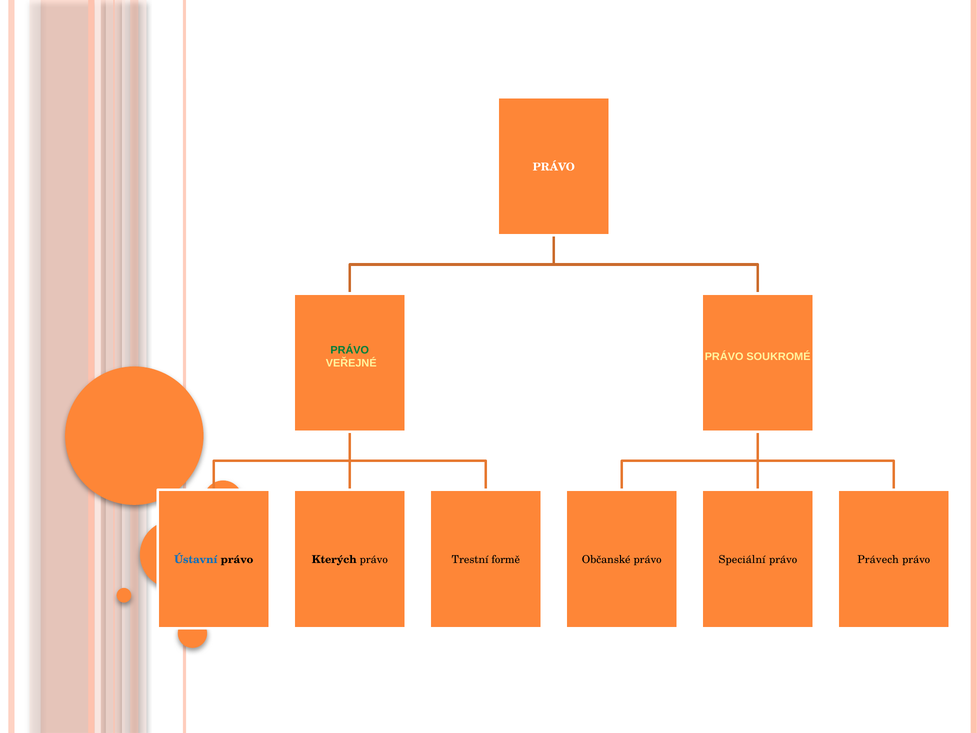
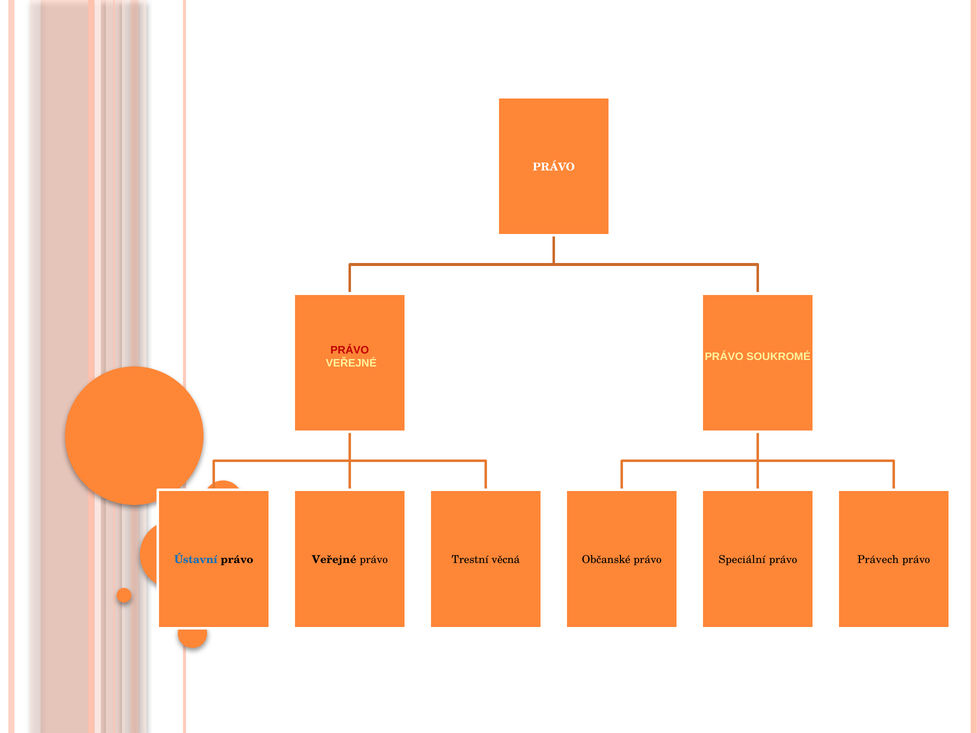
PRÁVO colour: green -> red (350, 350)
Kterých: Kterých -> Veřejné (334, 560)
formě: formě -> věcná (506, 560)
